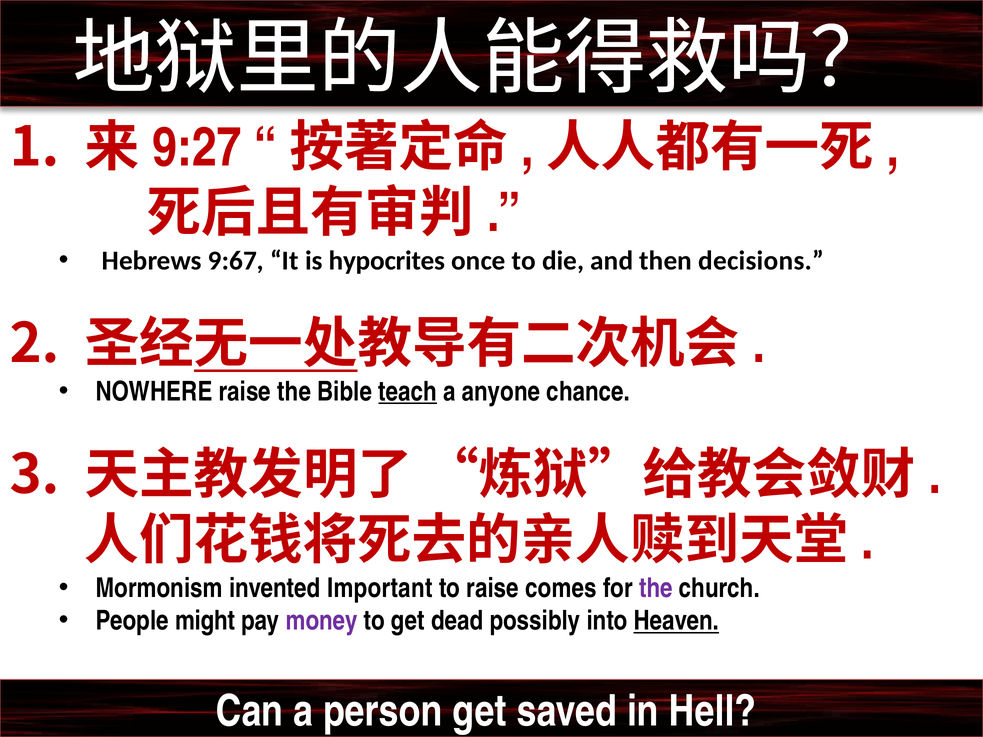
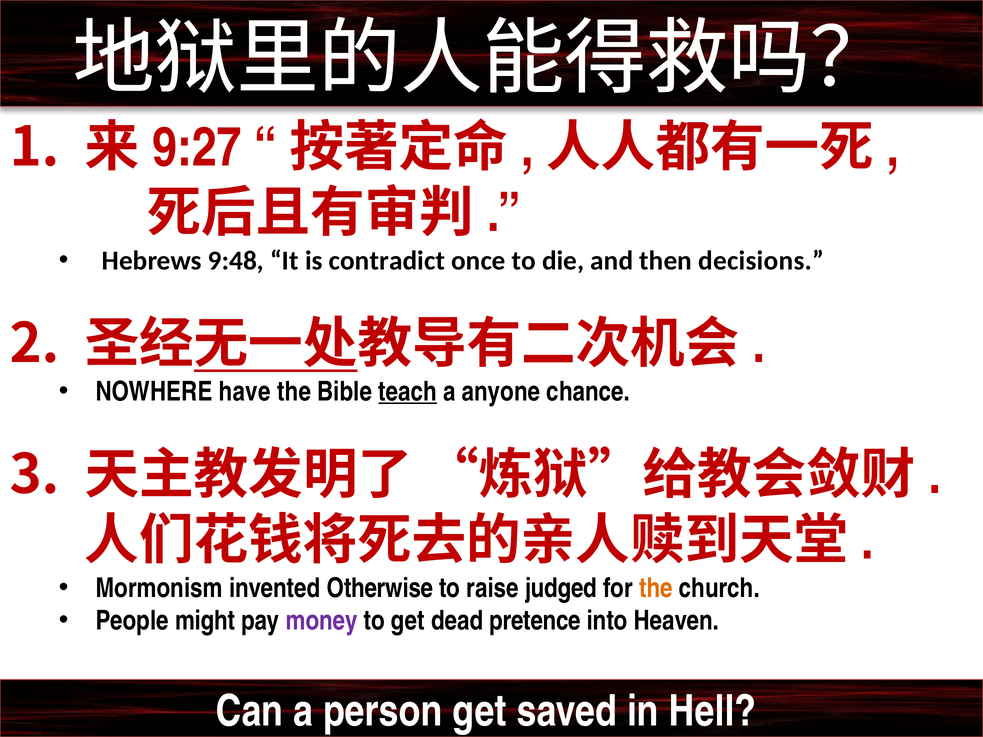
9:67: 9:67 -> 9:48 (236, 261)
hypocrites: hypocrites -> contradict (387, 261)
NOWHERE raise: raise -> have (245, 392)
Important: Important -> Otherwise (380, 588)
comes: comes -> judged (561, 588)
the colour: purple -> orange (656, 588)
possibly: possibly -> pretence (535, 621)
Heaven underline: present -> none (676, 621)
